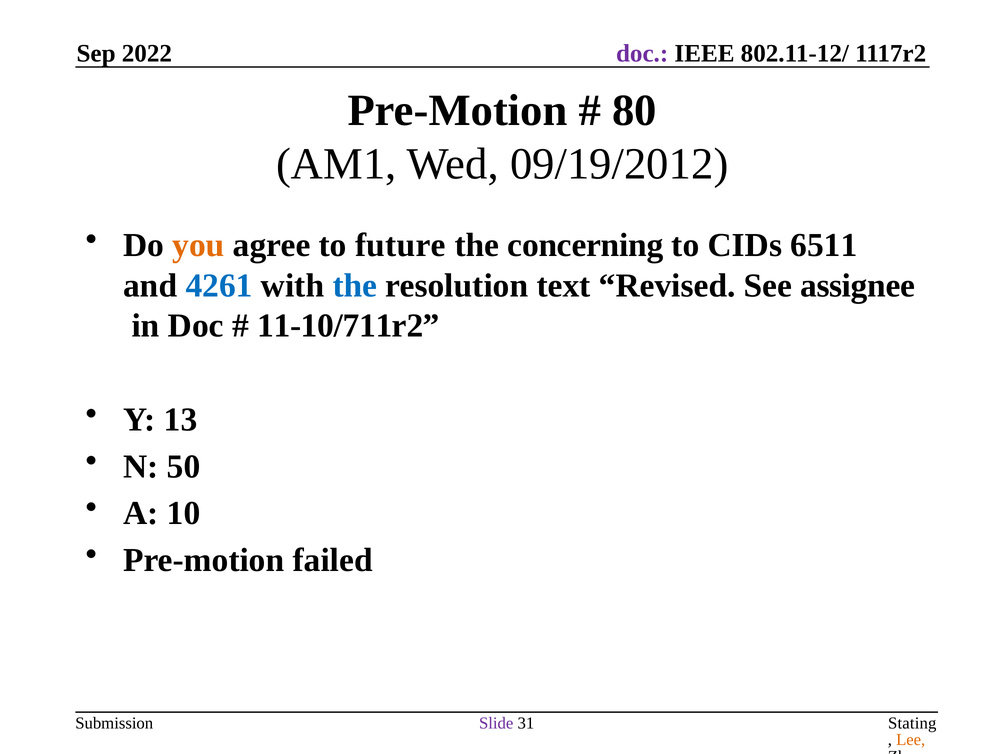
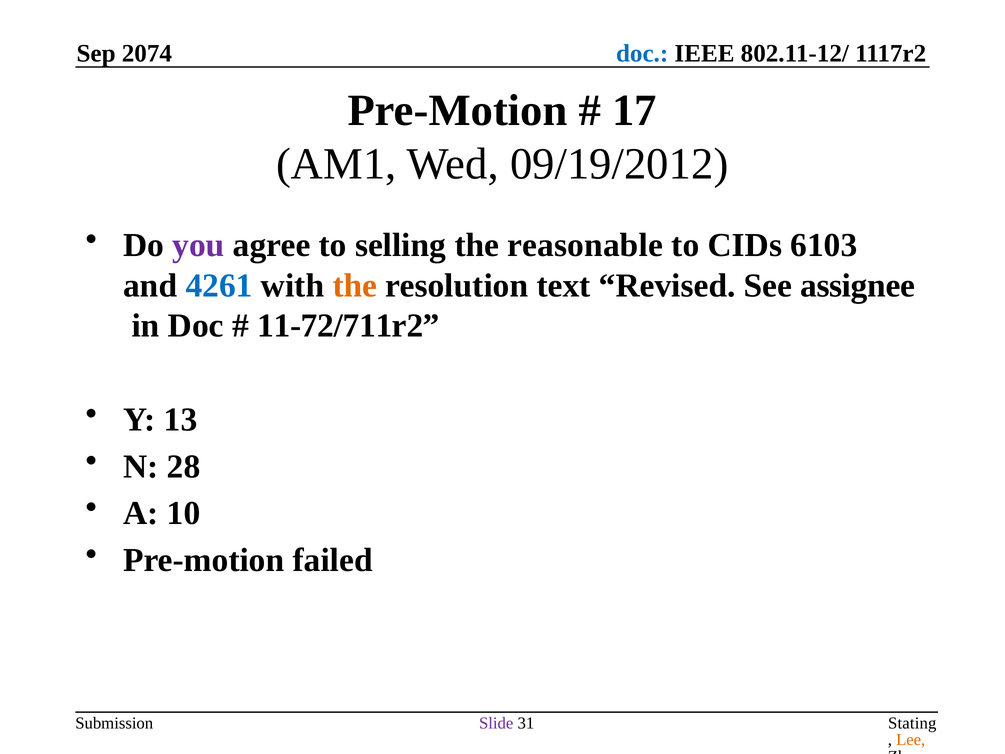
2022: 2022 -> 2074 (147, 54)
doc colour: purple -> blue (642, 54)
80: 80 -> 17 (634, 110)
you colour: orange -> purple (199, 245)
future: future -> selling (401, 245)
concerning: concerning -> reasonable (585, 245)
6511: 6511 -> 6103 (824, 245)
the colour: blue -> orange (355, 285)
11-10/711r2: 11-10/711r2 -> 11-72/711r2 (348, 326)
50: 50 -> 28 (184, 466)
